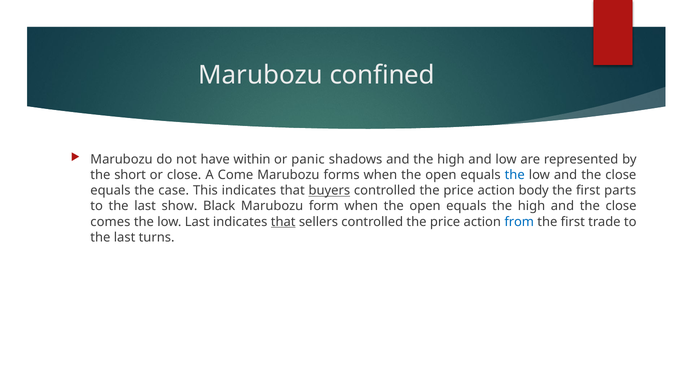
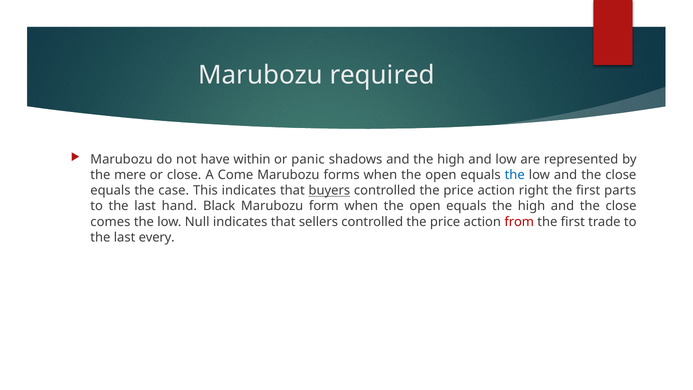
confined: confined -> required (382, 75)
short: short -> mere (130, 175)
body: body -> right (534, 190)
show: show -> hand (179, 206)
low Last: Last -> Null (197, 222)
that underline: present -> none (283, 222)
from colour: blue -> red (519, 222)
turns: turns -> every (157, 237)
